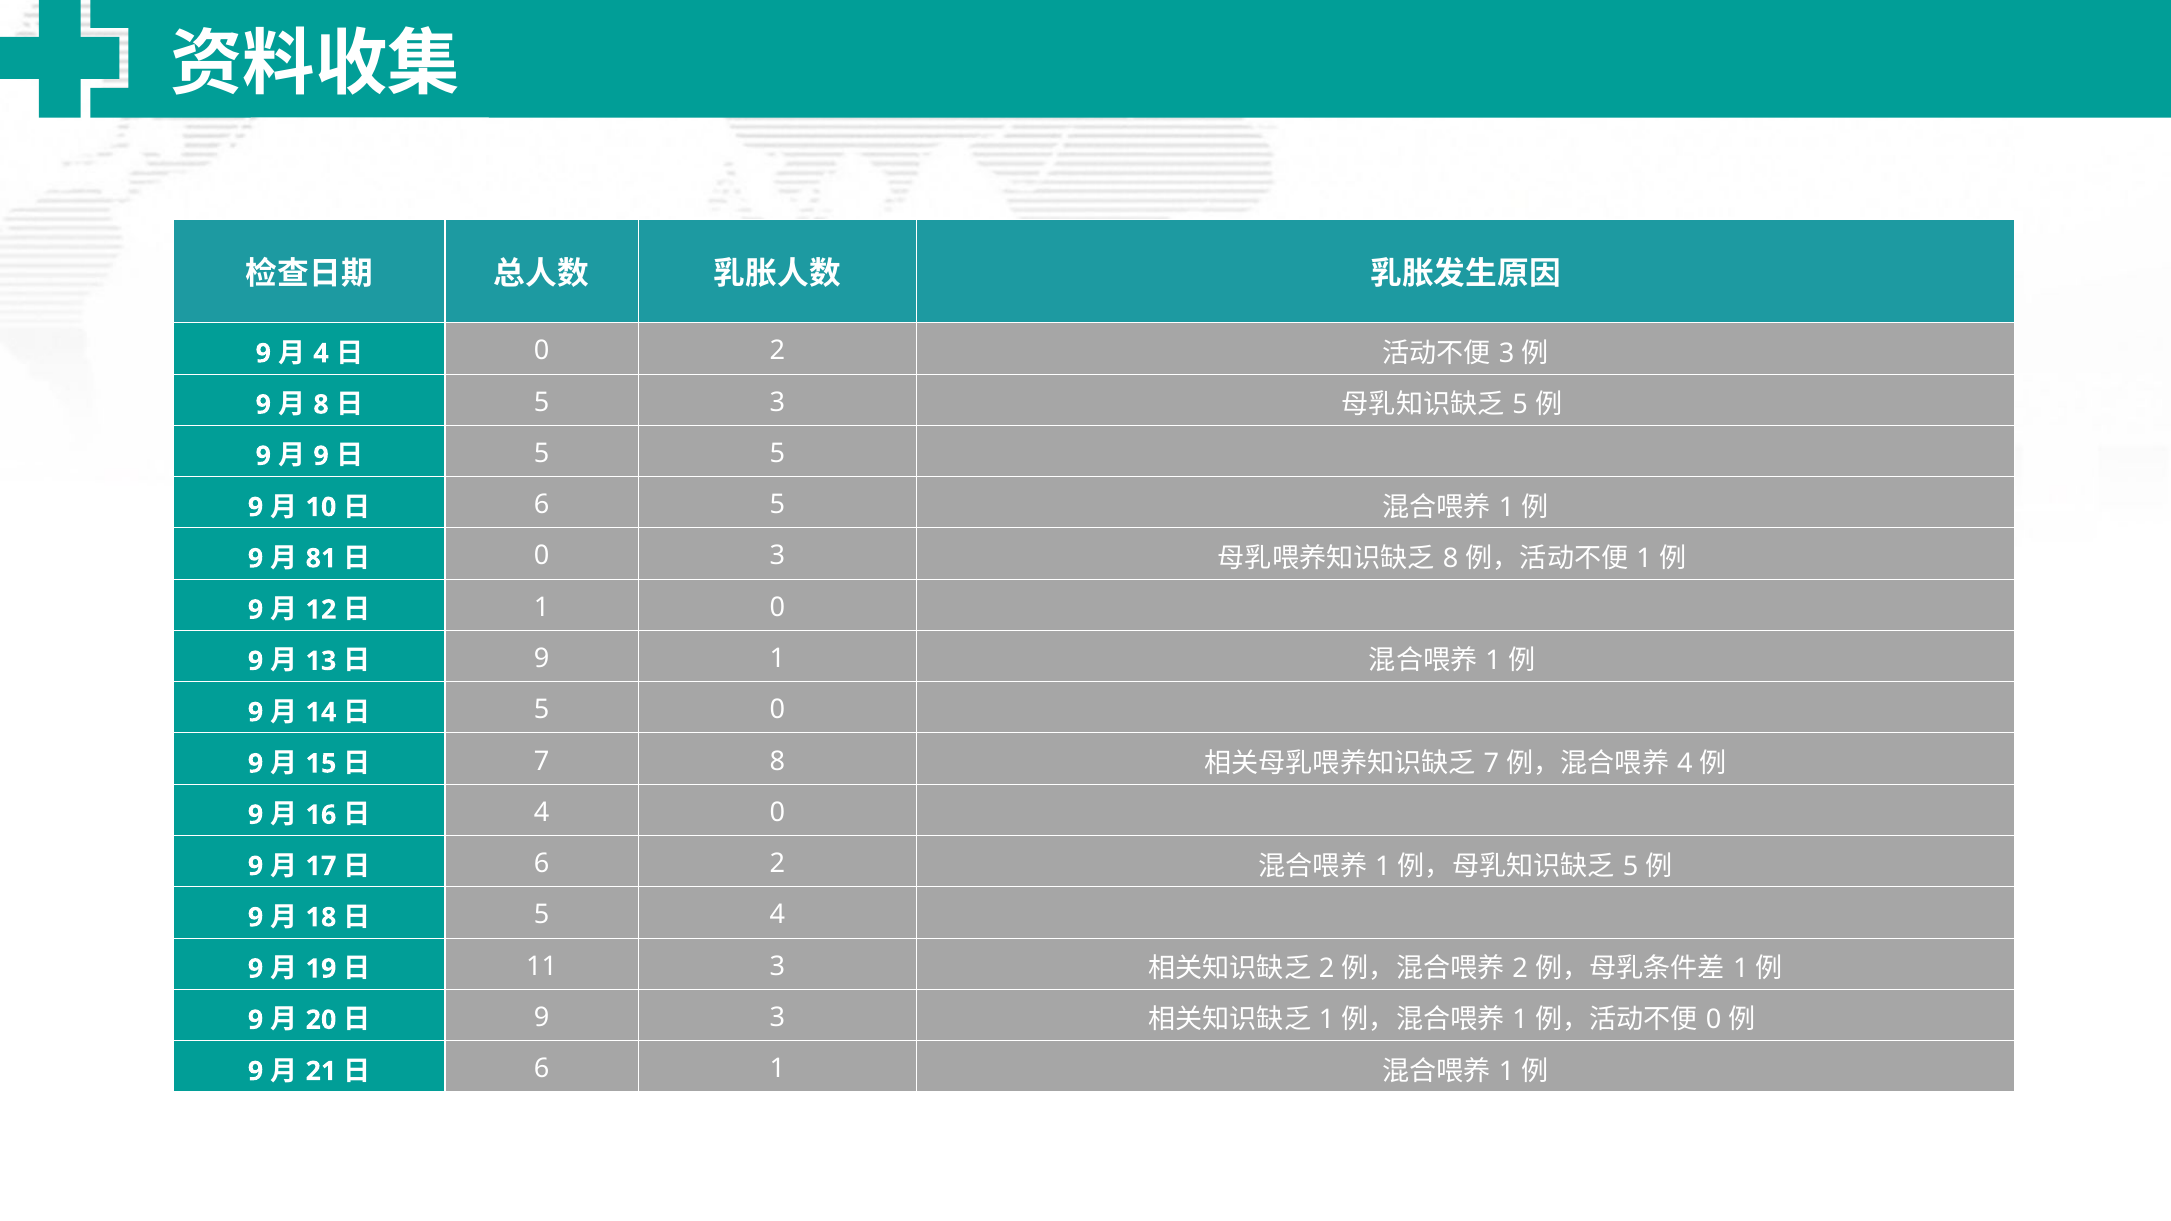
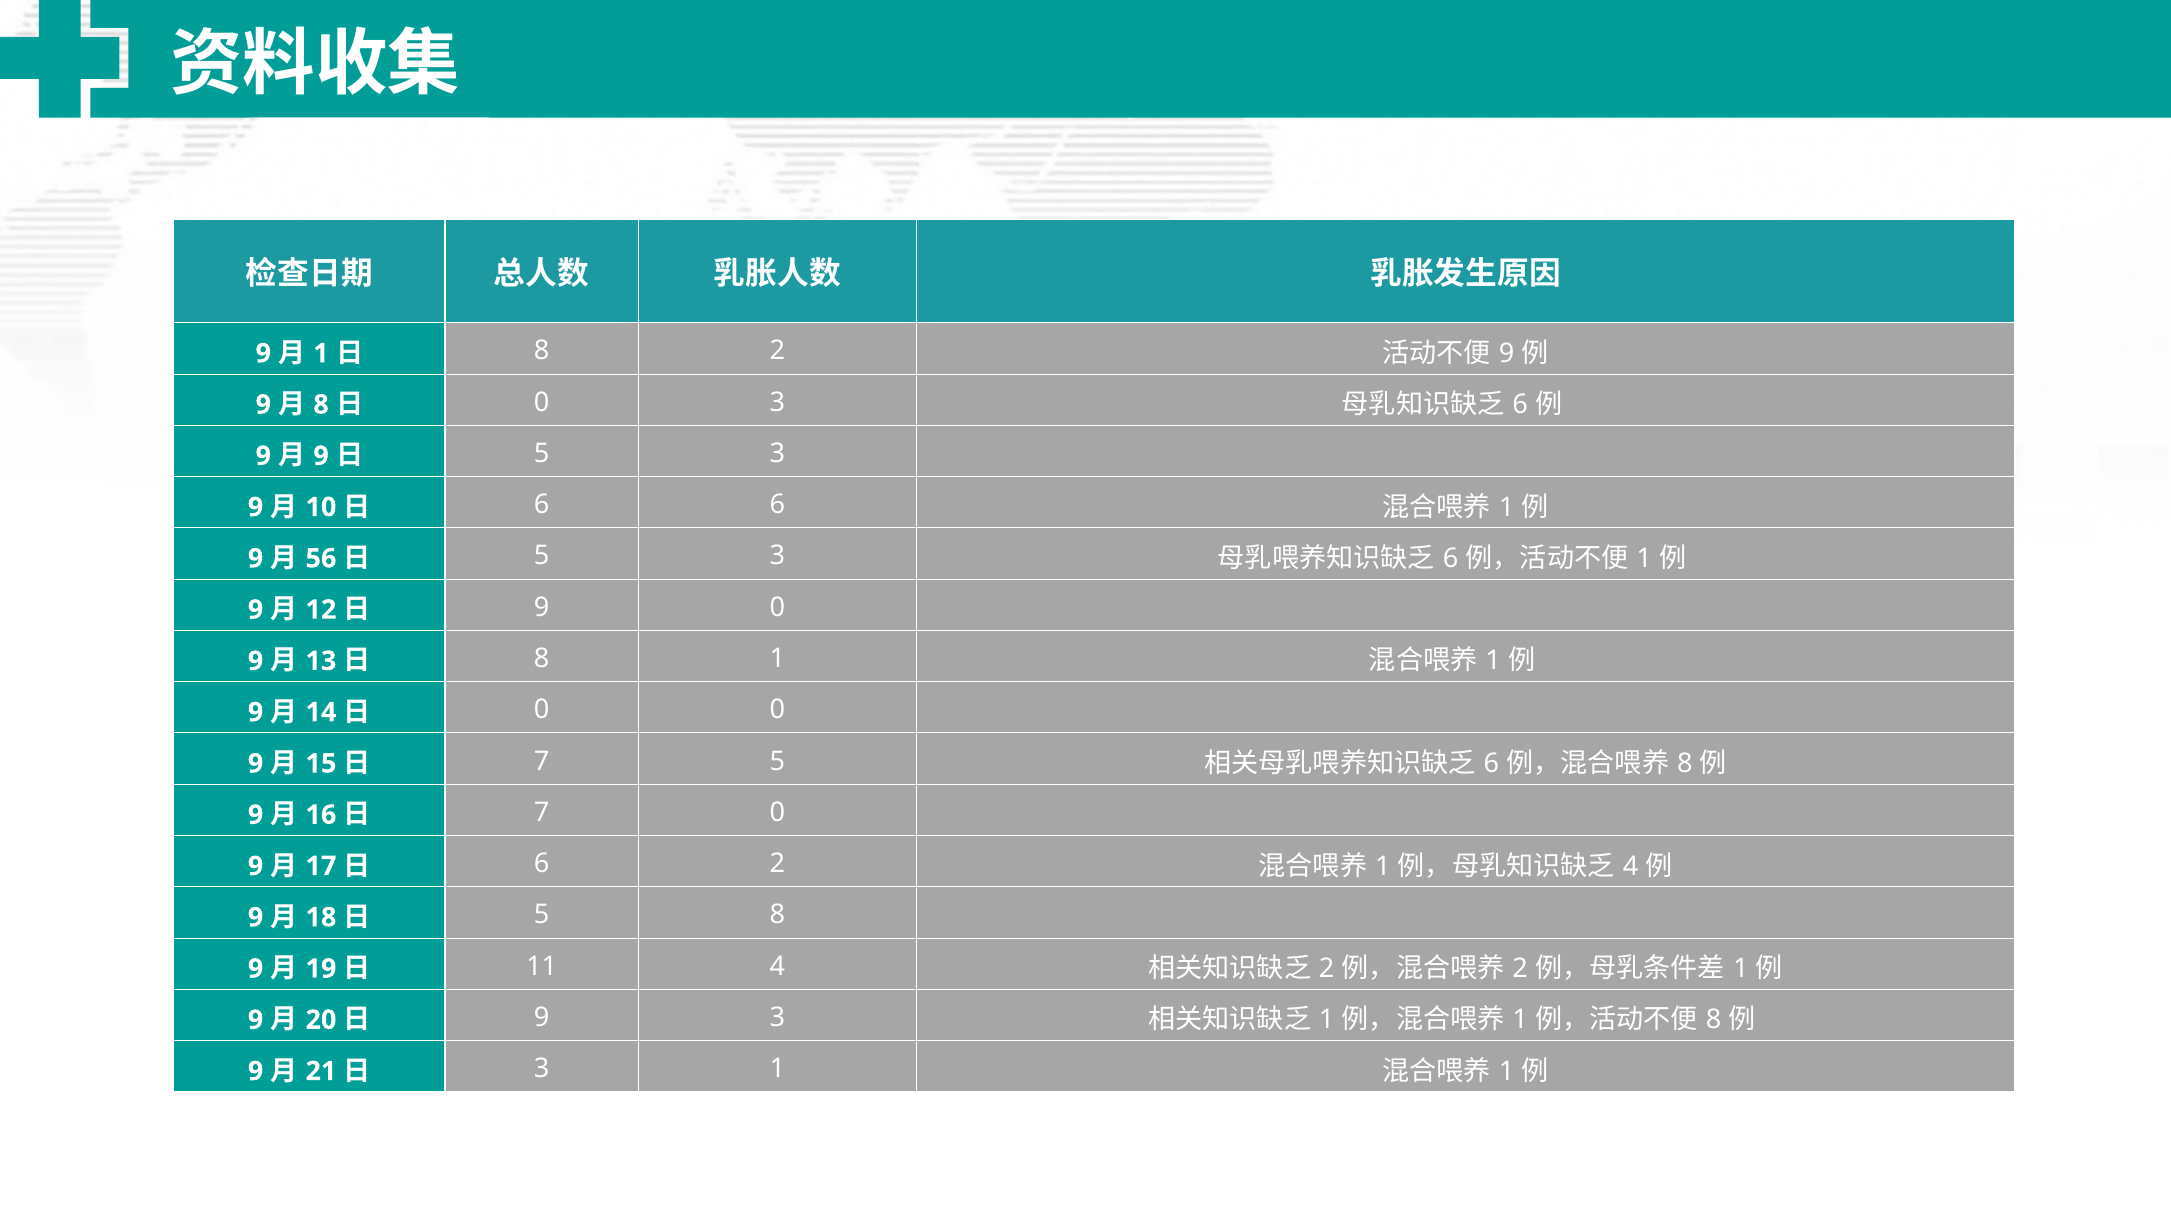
4: 4 -> 1 (321, 353)
0: 0 -> 8 (542, 351)
3: 3 -> 9 (1507, 353)
5: 5 -> 0 (542, 402)
5: 5 -> 6 (1520, 405)
5: 5 -> 3 (777, 454)
6 5: 5 -> 6 (777, 505)
81: 81 -> 56 (321, 559)
0: 0 -> 5 (542, 556)
8: 8 -> 6 (1451, 559)
1: 1 -> 9 (542, 607)
9: 9 -> 8 (542, 659)
5: 5 -> 0 (542, 710)
7 8: 8 -> 5 (777, 761)
7: 7 -> 6 (1491, 764)
4: 4 -> 8 (1685, 764)
4: 4 -> 7 (542, 813)
5: 5 -> 4 (1631, 866)
5 4: 4 -> 8 (777, 915)
11 3: 3 -> 4 (777, 966)
0: 0 -> 8 (1714, 1020)
6: 6 -> 3 (542, 1069)
